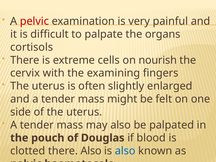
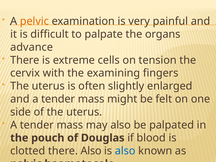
pelvic colour: red -> orange (34, 21)
cortisols: cortisols -> advance (32, 47)
nourish: nourish -> tension (158, 60)
